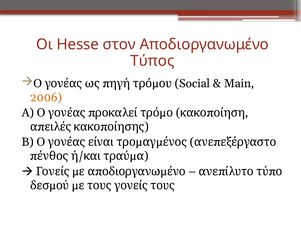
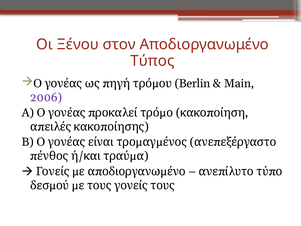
Hesse: Hesse -> Ξένου (78, 44)
Social: Social -> Berlin (195, 83)
2006 colour: orange -> purple (46, 97)
